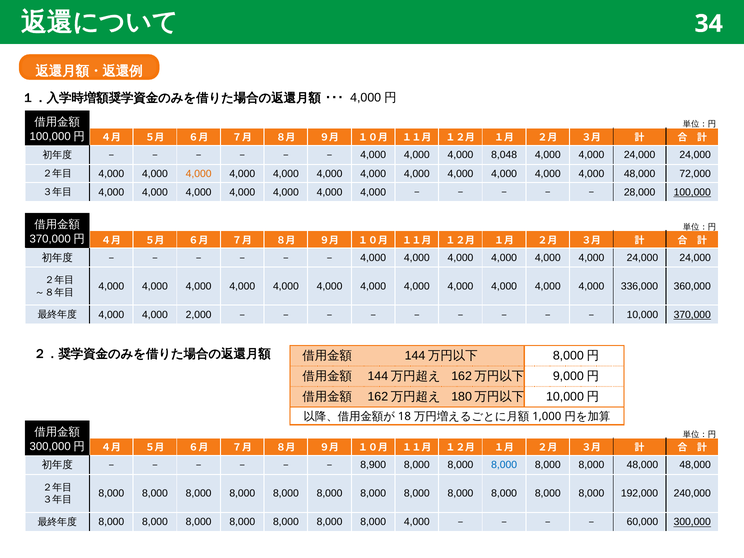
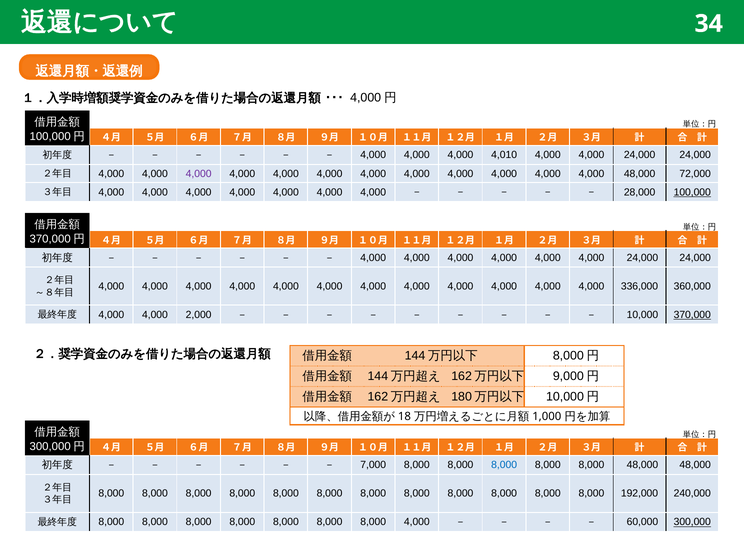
8,048: 8,048 -> 4,010 (504, 155)
4,000 colour: orange -> purple (199, 174)
8,900: 8,900 -> 7,000 (373, 465)
